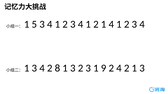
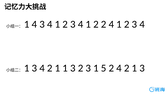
1 5: 5 -> 4 (34, 24)
1 2 1: 1 -> 2 (104, 24)
3 4 2 8: 8 -> 1 (57, 68)
9: 9 -> 5 (104, 68)
